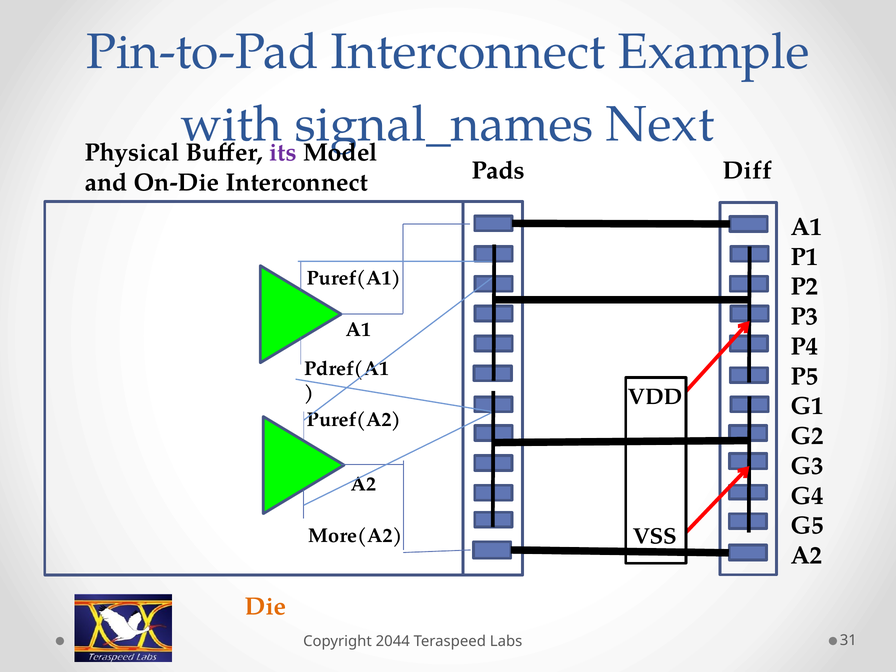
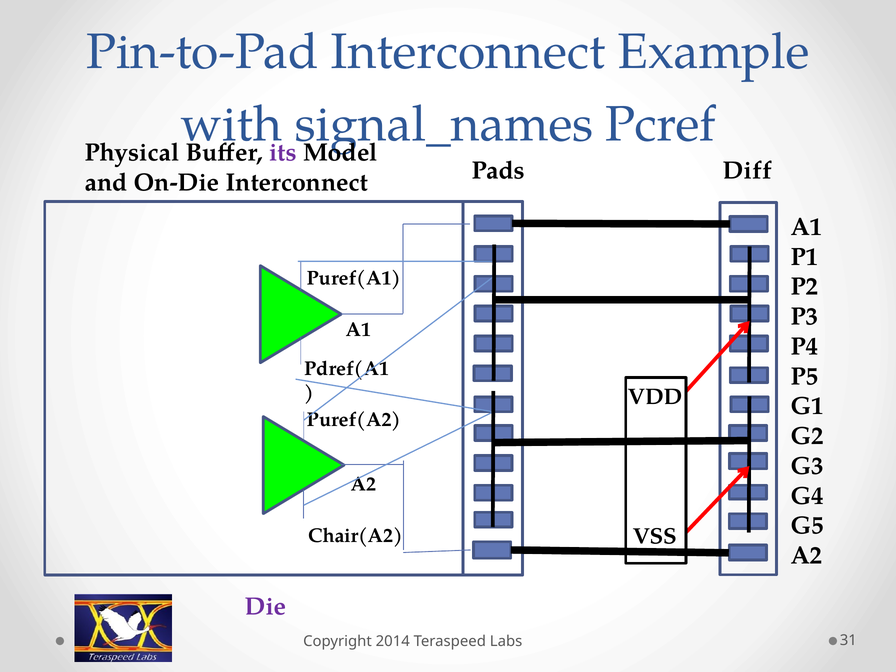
Next: Next -> Pcref (661, 124)
More(A2: More(A2 -> Chair(A2 (356, 536)
Die colour: orange -> purple (266, 606)
2044: 2044 -> 2014 (393, 642)
